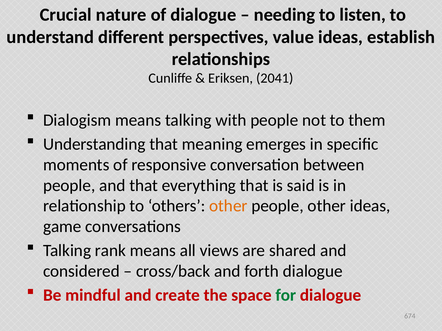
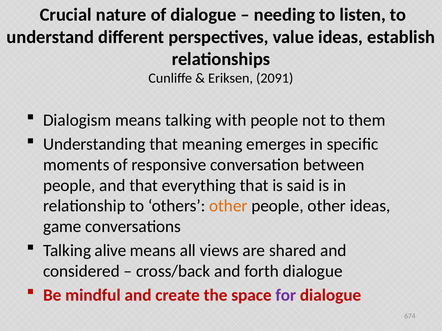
2041: 2041 -> 2091 (275, 78)
rank: rank -> alive (111, 251)
for colour: green -> purple (286, 296)
